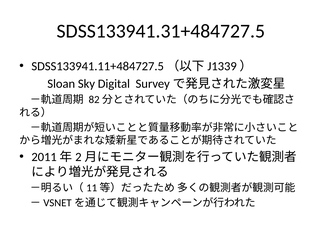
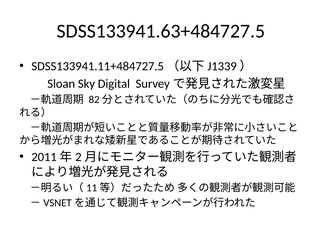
SDSS133941.31+484727.5: SDSS133941.31+484727.5 -> SDSS133941.63+484727.5 (161, 31)
